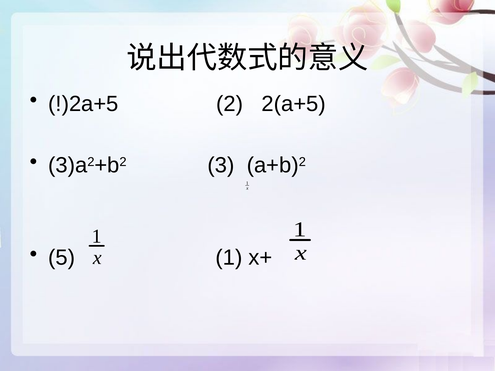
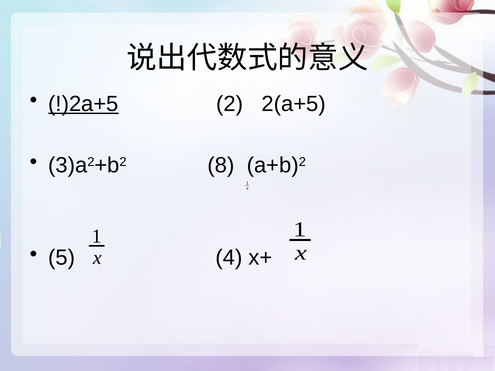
!)2a+5 underline: none -> present (83, 104)
3: 3 -> 8 (221, 165)
5 1: 1 -> 4 (229, 258)
